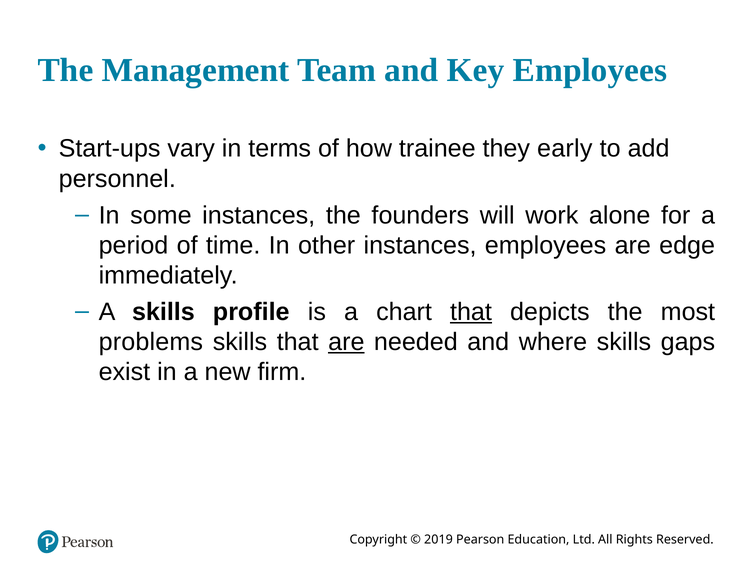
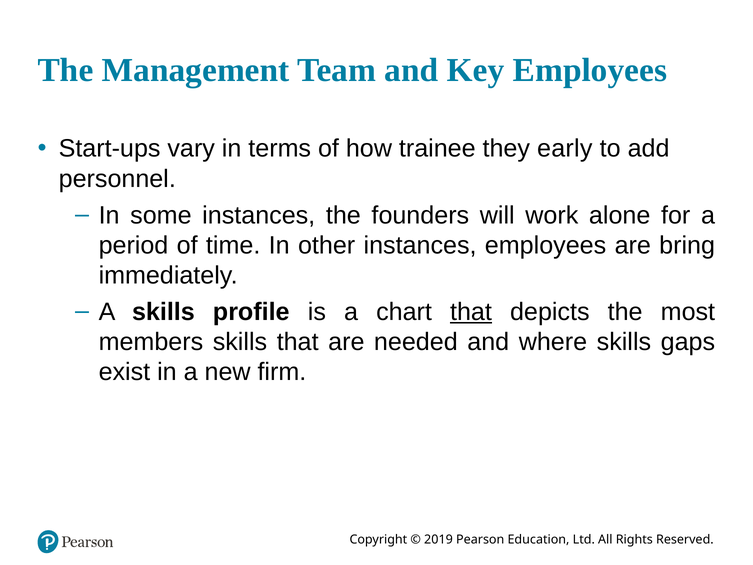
edge: edge -> bring (687, 245)
problems: problems -> members (151, 342)
are underline: present -> none (346, 342)
